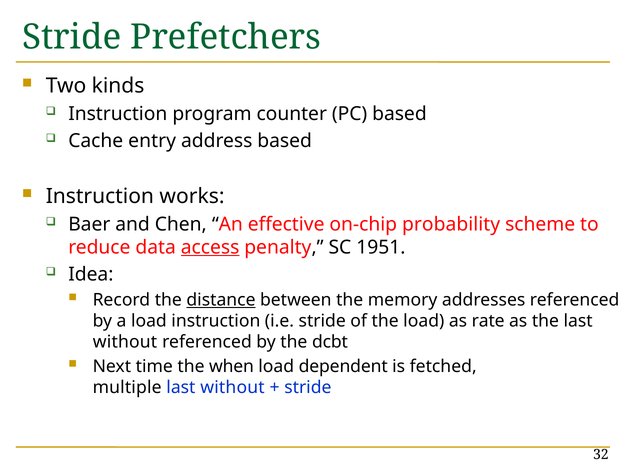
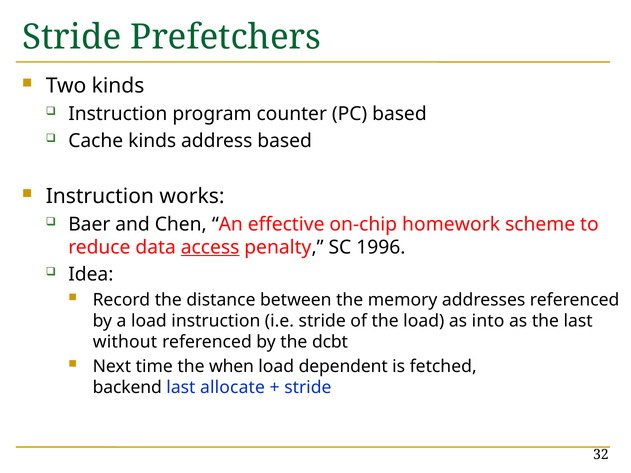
Cache entry: entry -> kinds (152, 141)
probability: probability -> homework (451, 224)
1951: 1951 -> 1996 (381, 247)
distance underline: present -> none (221, 300)
rate: rate -> into (488, 321)
multiple: multiple -> backend (127, 388)
without: without -> allocate (232, 388)
